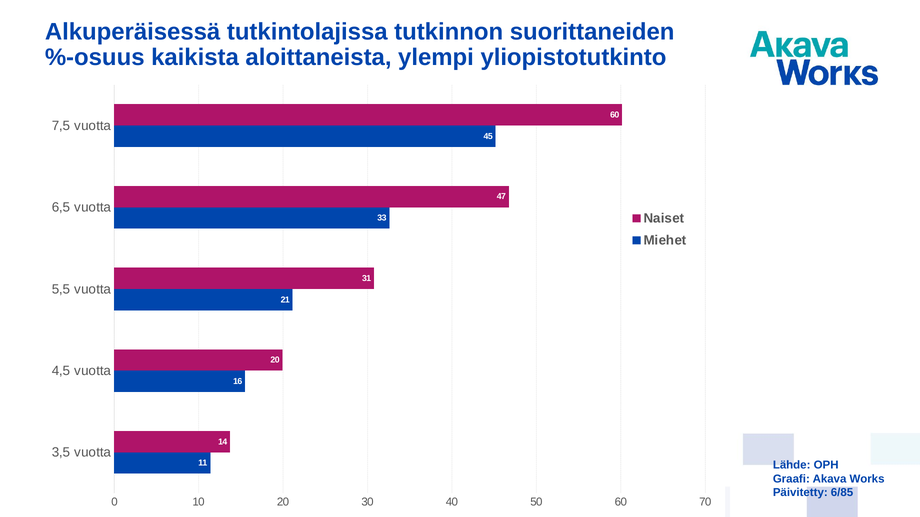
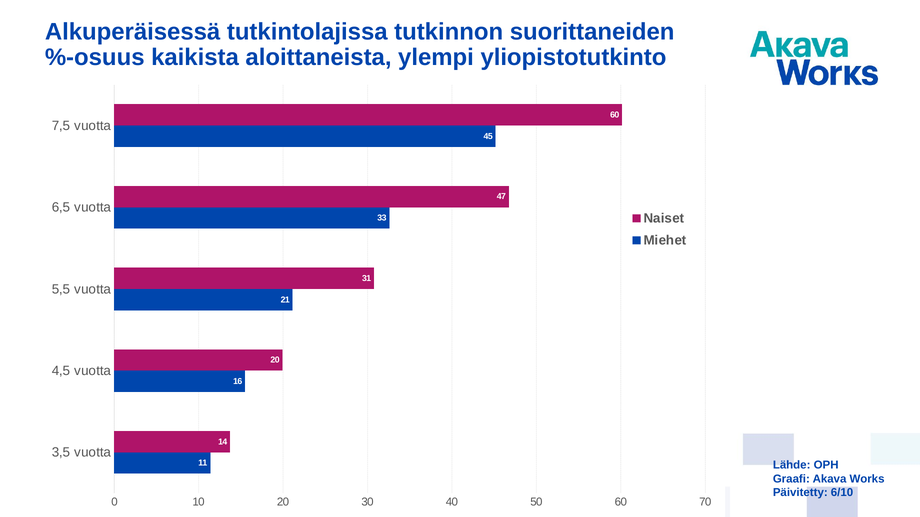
6/85: 6/85 -> 6/10 (842, 493)
